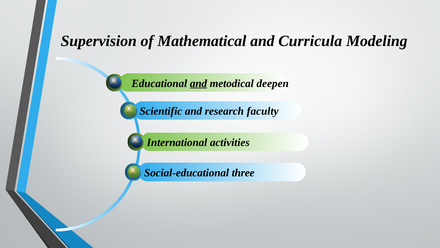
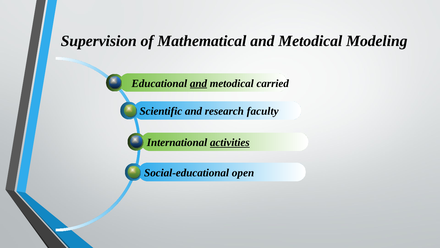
Mathematical and Curricula: Curricula -> Metodical (310, 41)
deepen: deepen -> carried (273, 83)
activities underline: none -> present (230, 142)
three: three -> open (243, 172)
